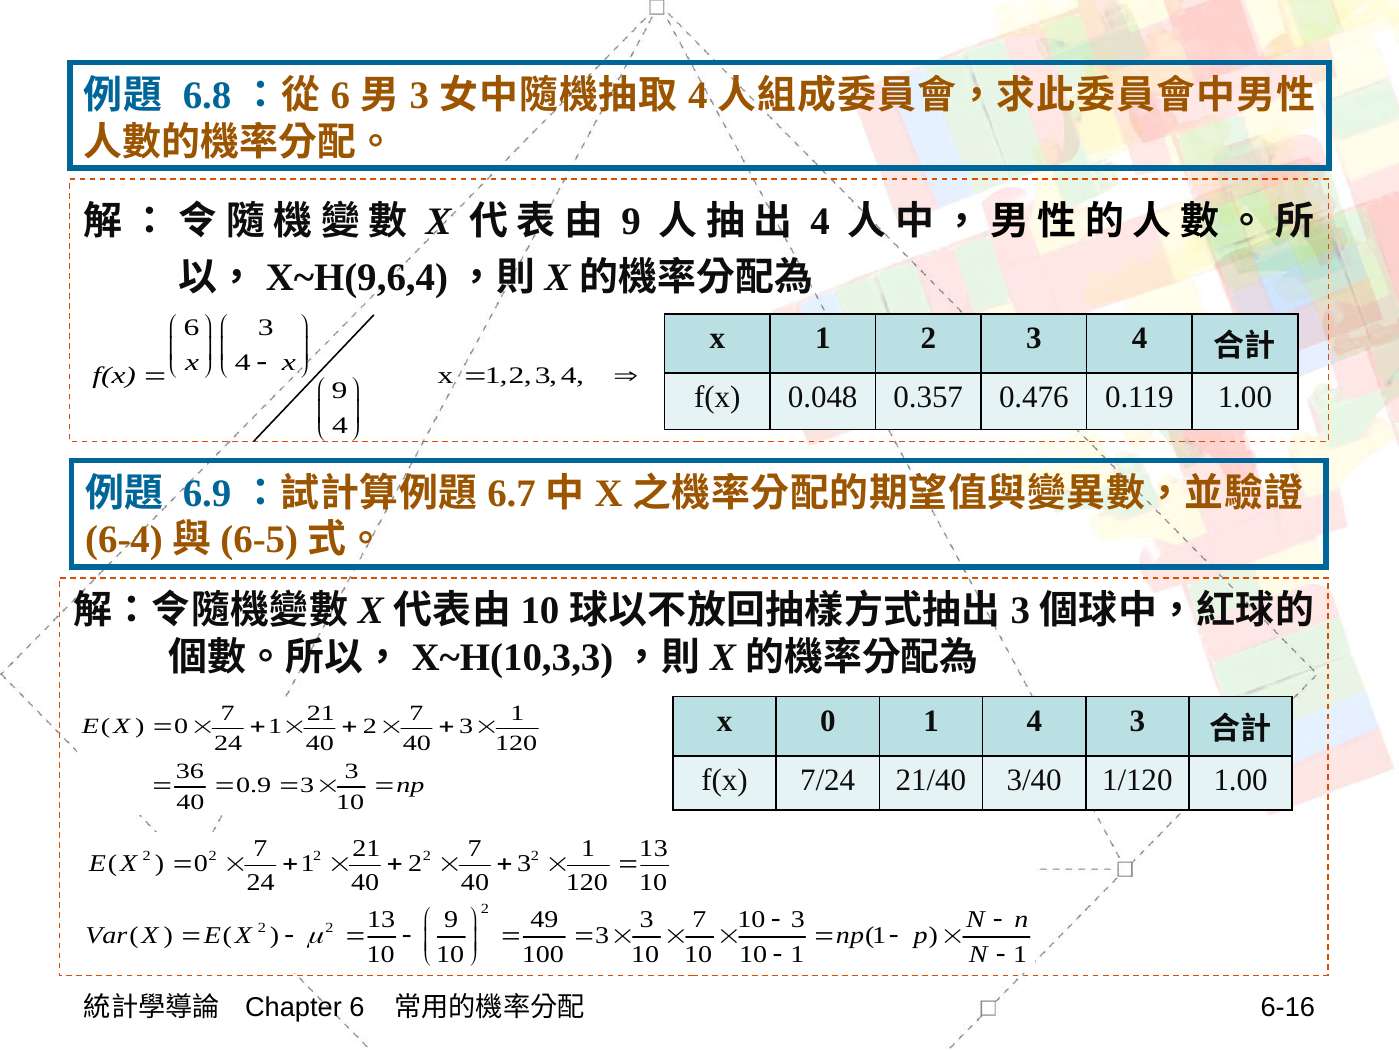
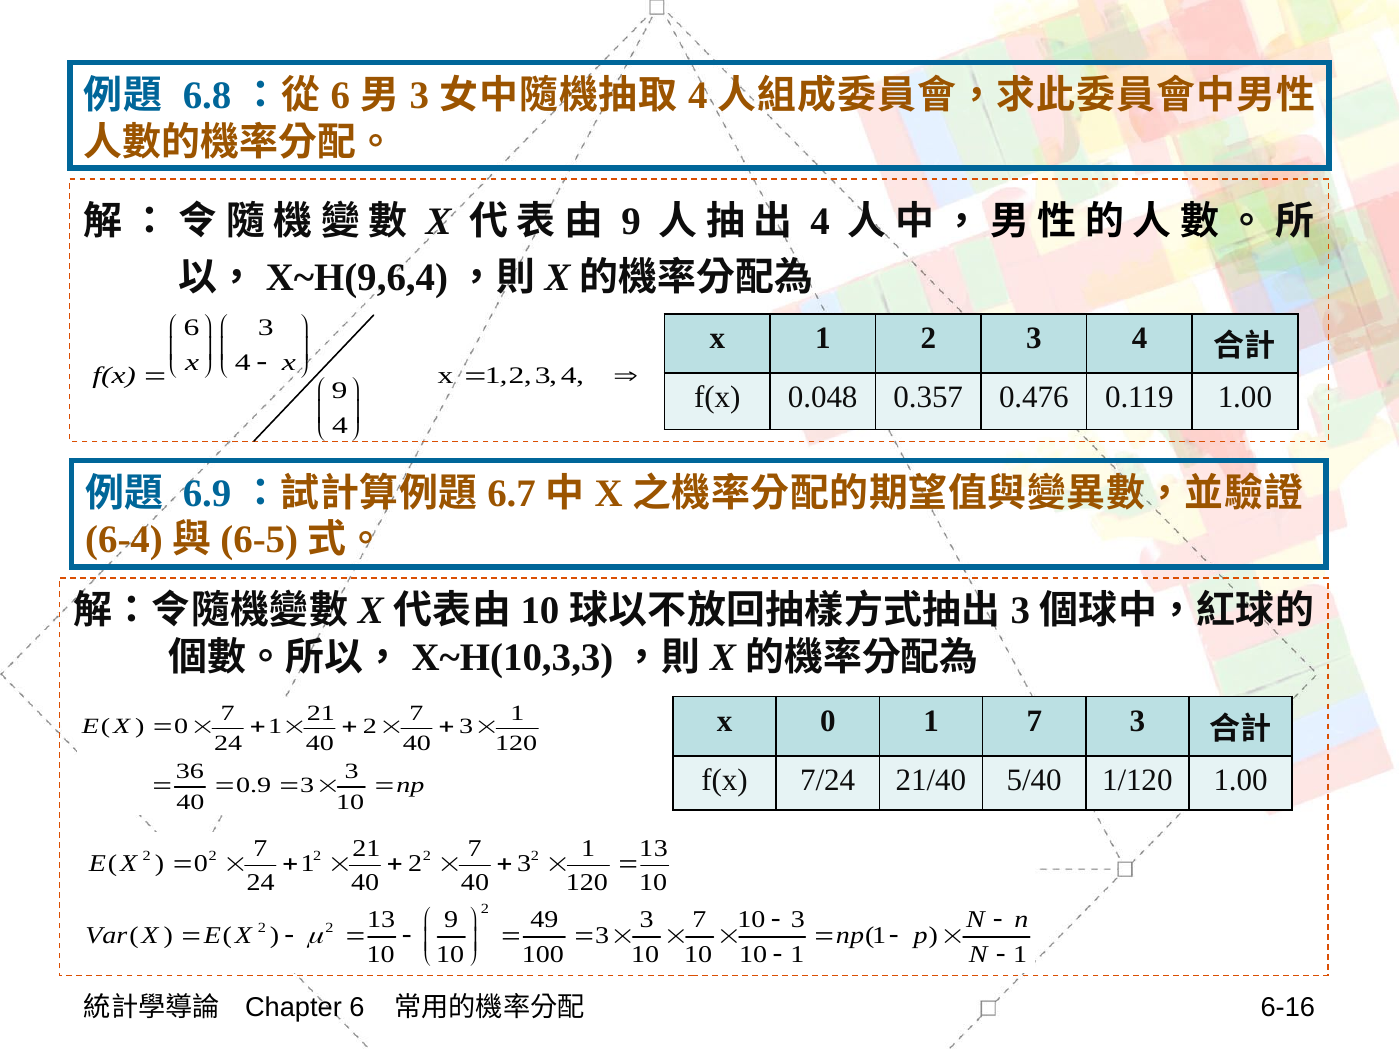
1 4: 4 -> 7 (1034, 721)
3/40: 3/40 -> 5/40 (1034, 780)
